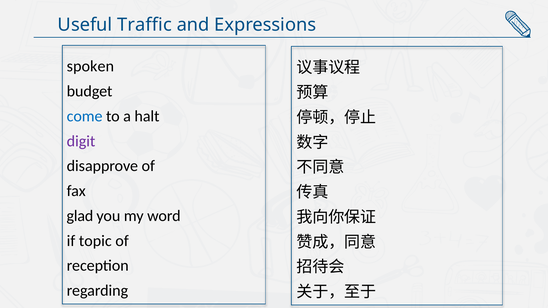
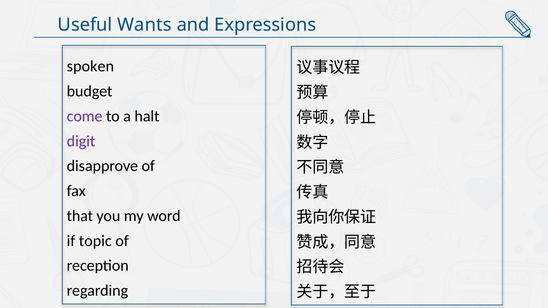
Traffic: Traffic -> Wants (144, 25)
come colour: blue -> purple (85, 116)
glad: glad -> that (80, 216)
